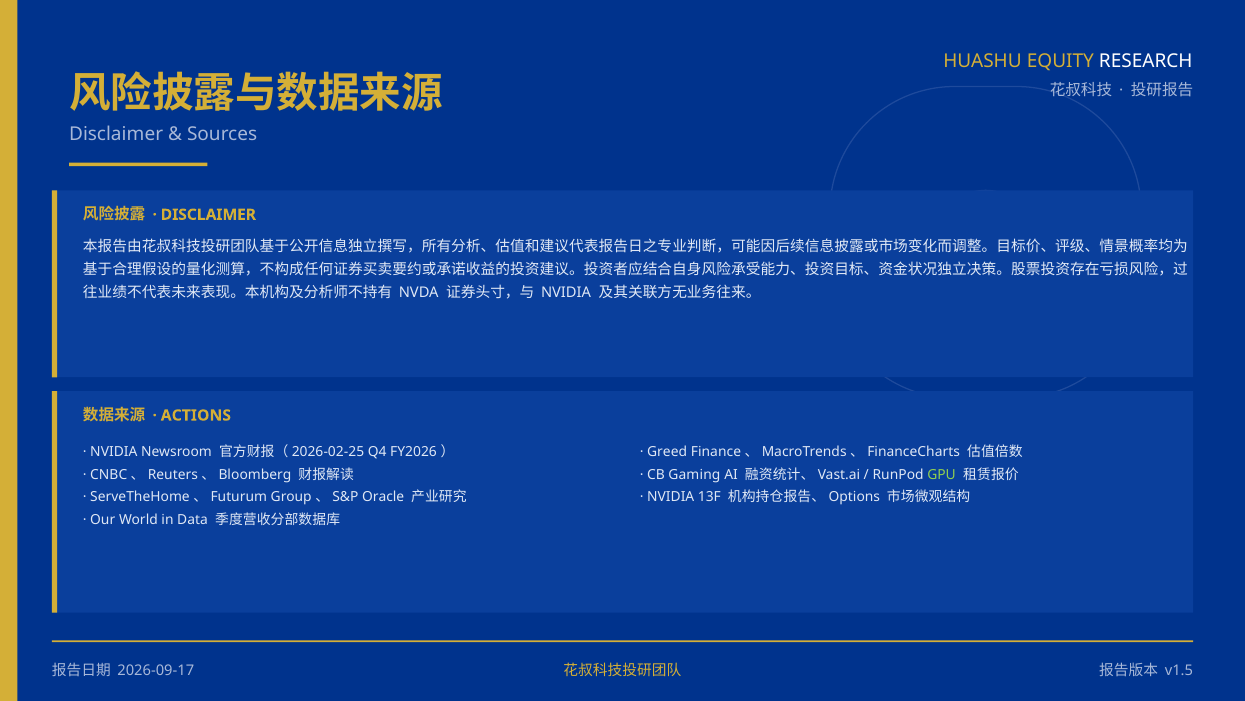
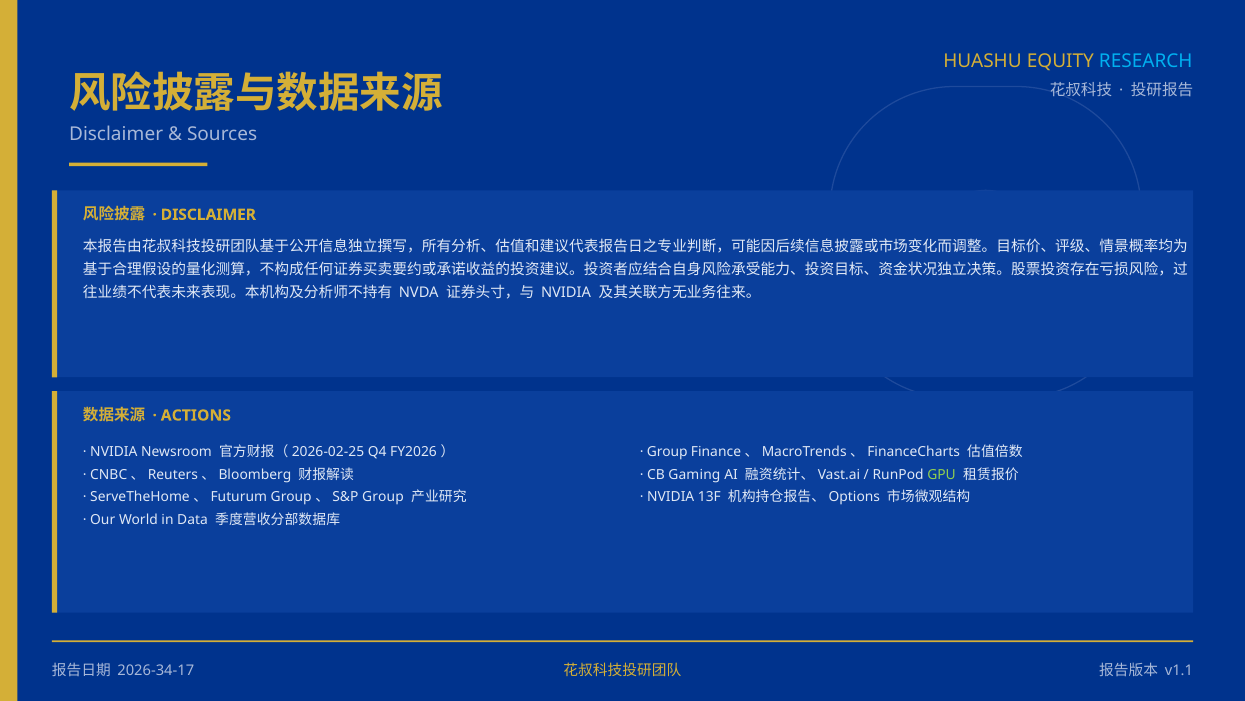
RESEARCH colour: white -> light blue (1146, 61)
Greed: Greed -> Group (667, 451)
Oracle: Oracle -> Group (383, 497)
2026-09-17: 2026-09-17 -> 2026-34-17 (156, 670)
v1.5: v1.5 -> v1.1 (1179, 670)
